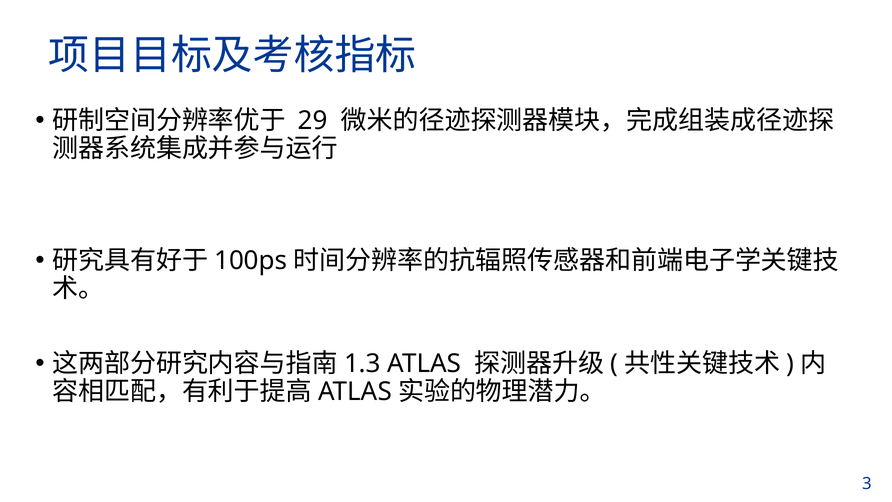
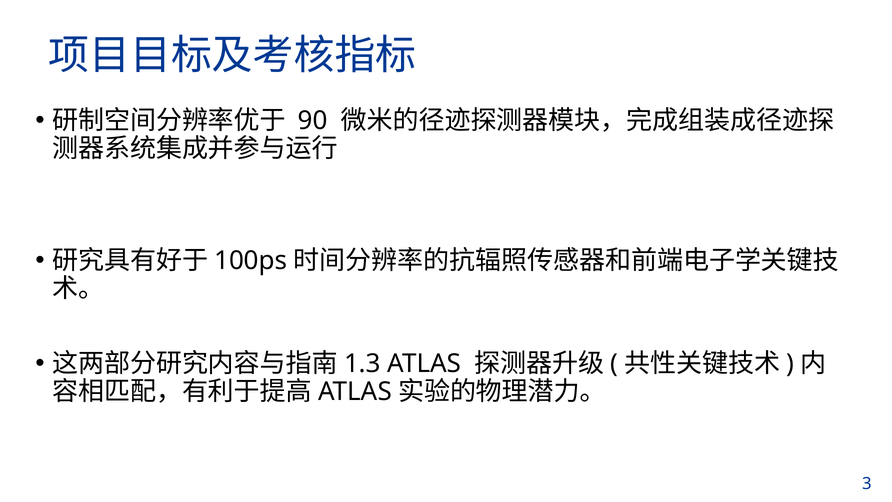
29: 29 -> 90 (313, 121)
